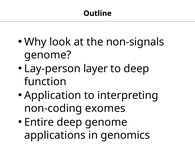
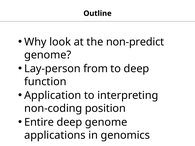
non-signals: non-signals -> non-predict (135, 42)
layer: layer -> from (96, 69)
exomes: exomes -> position (105, 109)
